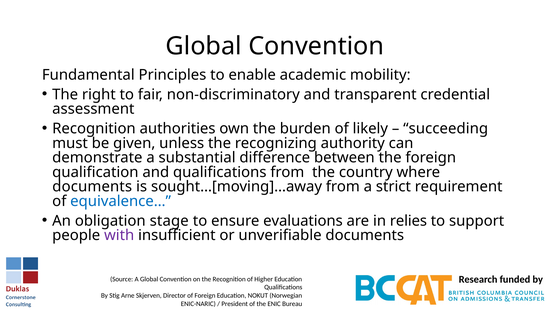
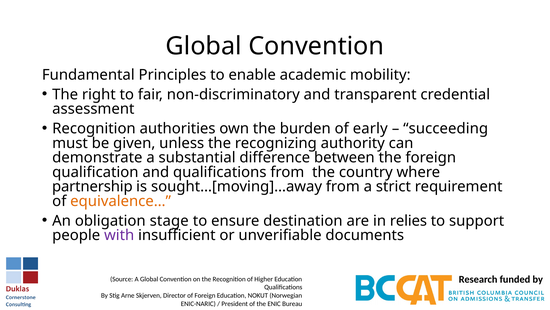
likely: likely -> early (370, 128)
documents: documents -> partnership (92, 186)
equivalence… colour: blue -> orange (121, 201)
evaluations: evaluations -> destination (303, 220)
